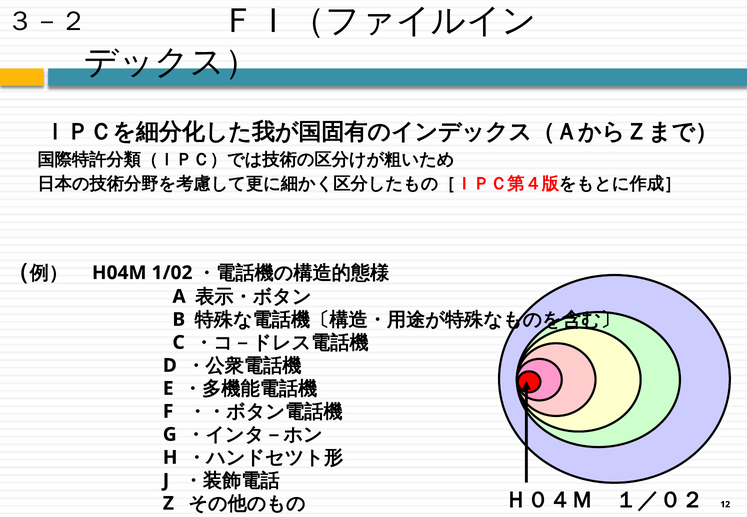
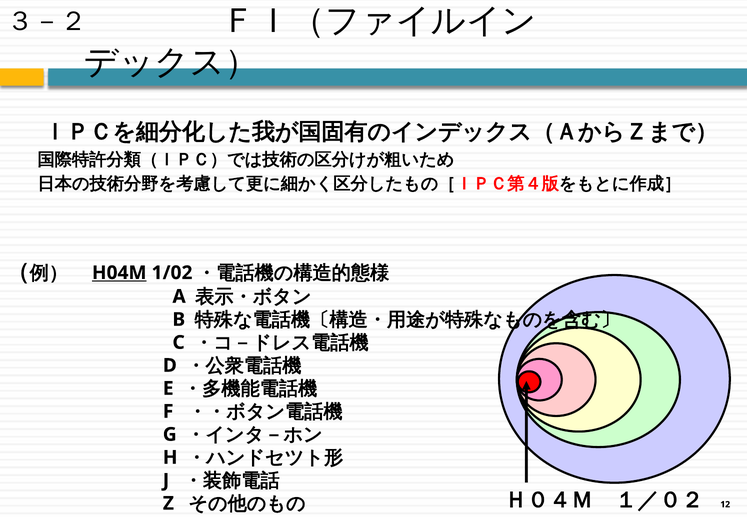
H04M underline: none -> present (119, 273)
